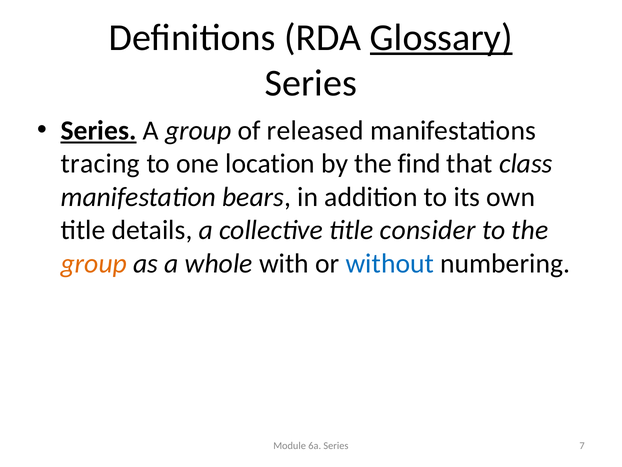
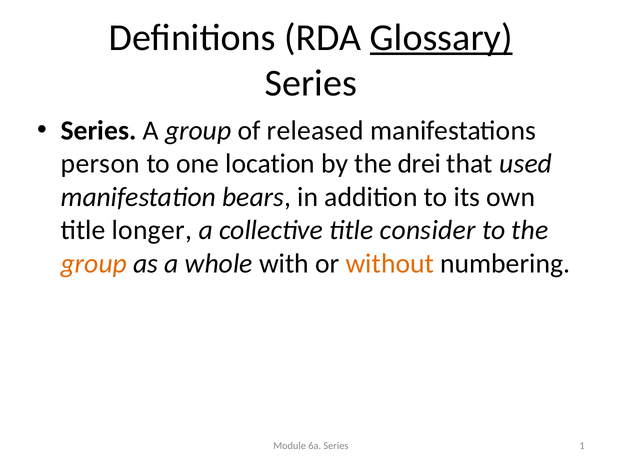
Series underline: present -> none (99, 130)
tracing: tracing -> person (100, 164)
find: find -> drei (419, 164)
class: class -> used (526, 164)
details: details -> longer (152, 230)
without colour: blue -> orange (390, 263)
7: 7 -> 1 (582, 445)
